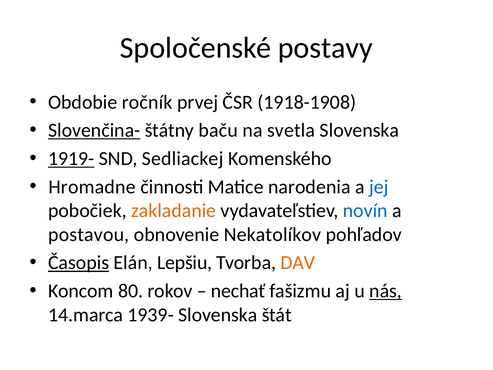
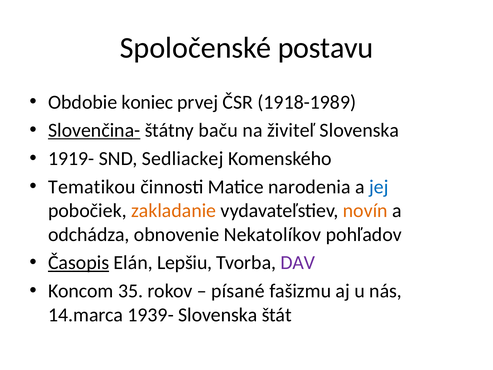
postavy: postavy -> postavu (325, 48)
ročník: ročník -> koniec (147, 102)
1918-1908: 1918-1908 -> 1918-1989 (307, 102)
svetla: svetla -> živiteľ (291, 130)
1919- underline: present -> none (71, 158)
Hromadne: Hromadne -> Tematikou (92, 187)
novín colour: blue -> orange (365, 211)
postavou: postavou -> odchádza (89, 234)
DAV colour: orange -> purple (298, 263)
80: 80 -> 35 (131, 291)
nechať: nechať -> písané (238, 291)
nás underline: present -> none (386, 291)
